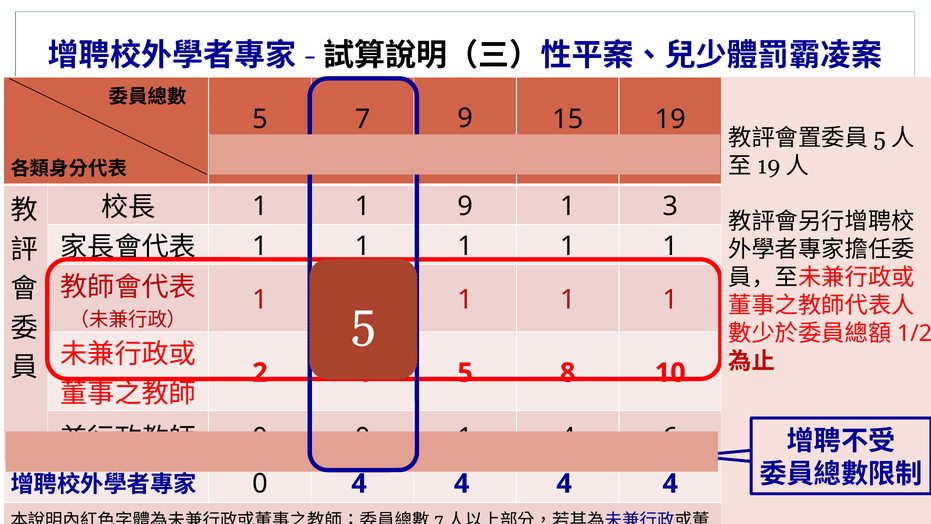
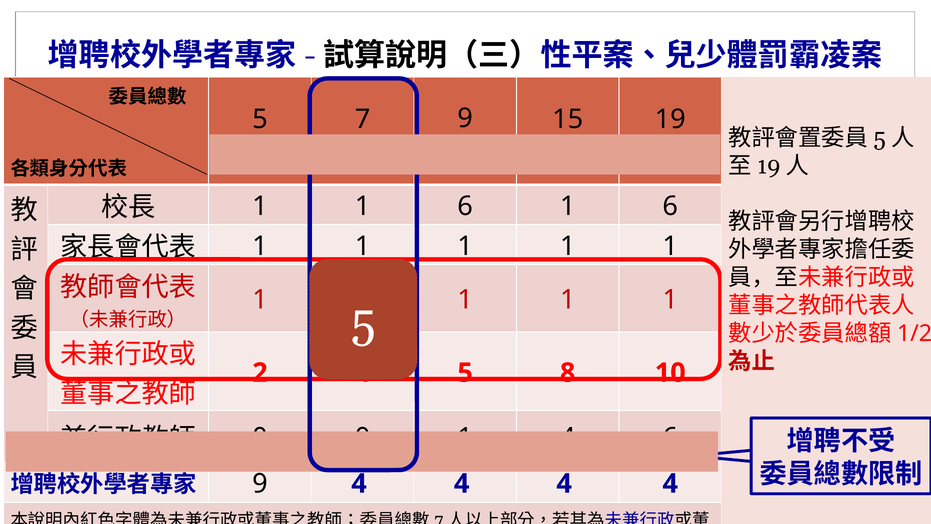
1 1 9: 9 -> 6 (465, 206)
3: 3 -> 6 (670, 206)
0: 0 -> 9 (260, 483)
